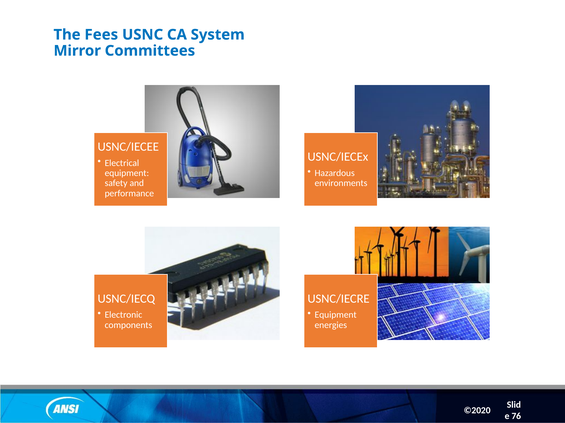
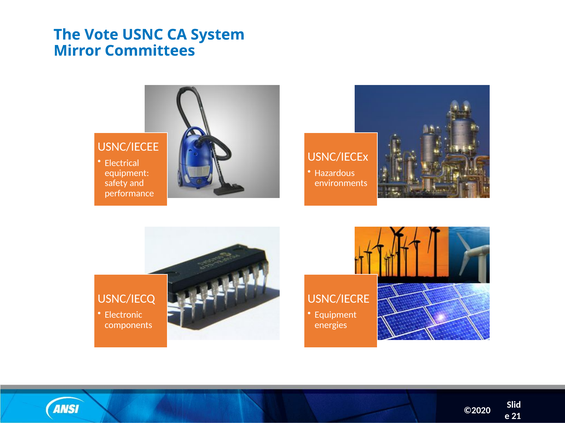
Fees: Fees -> Vote (101, 35)
76: 76 -> 21 (516, 417)
